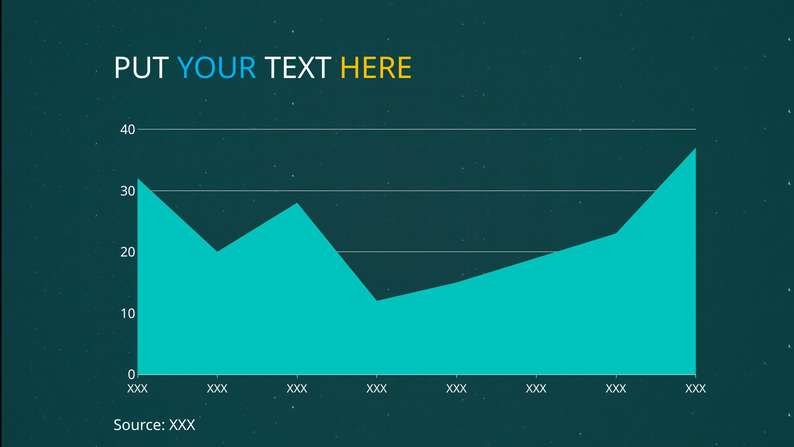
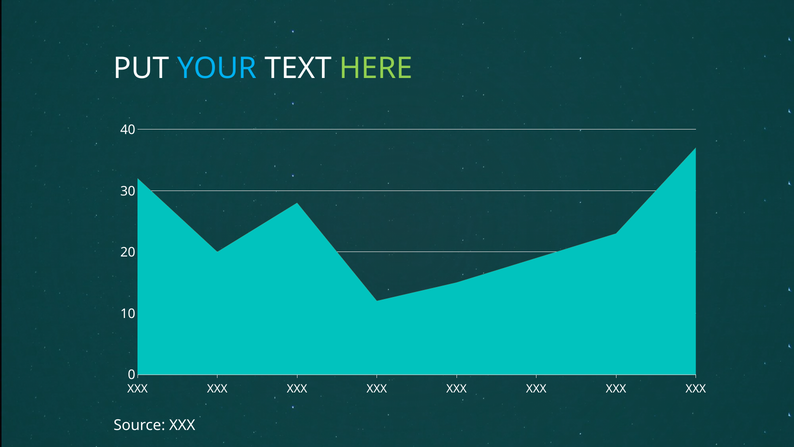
HERE colour: yellow -> light green (376, 68)
